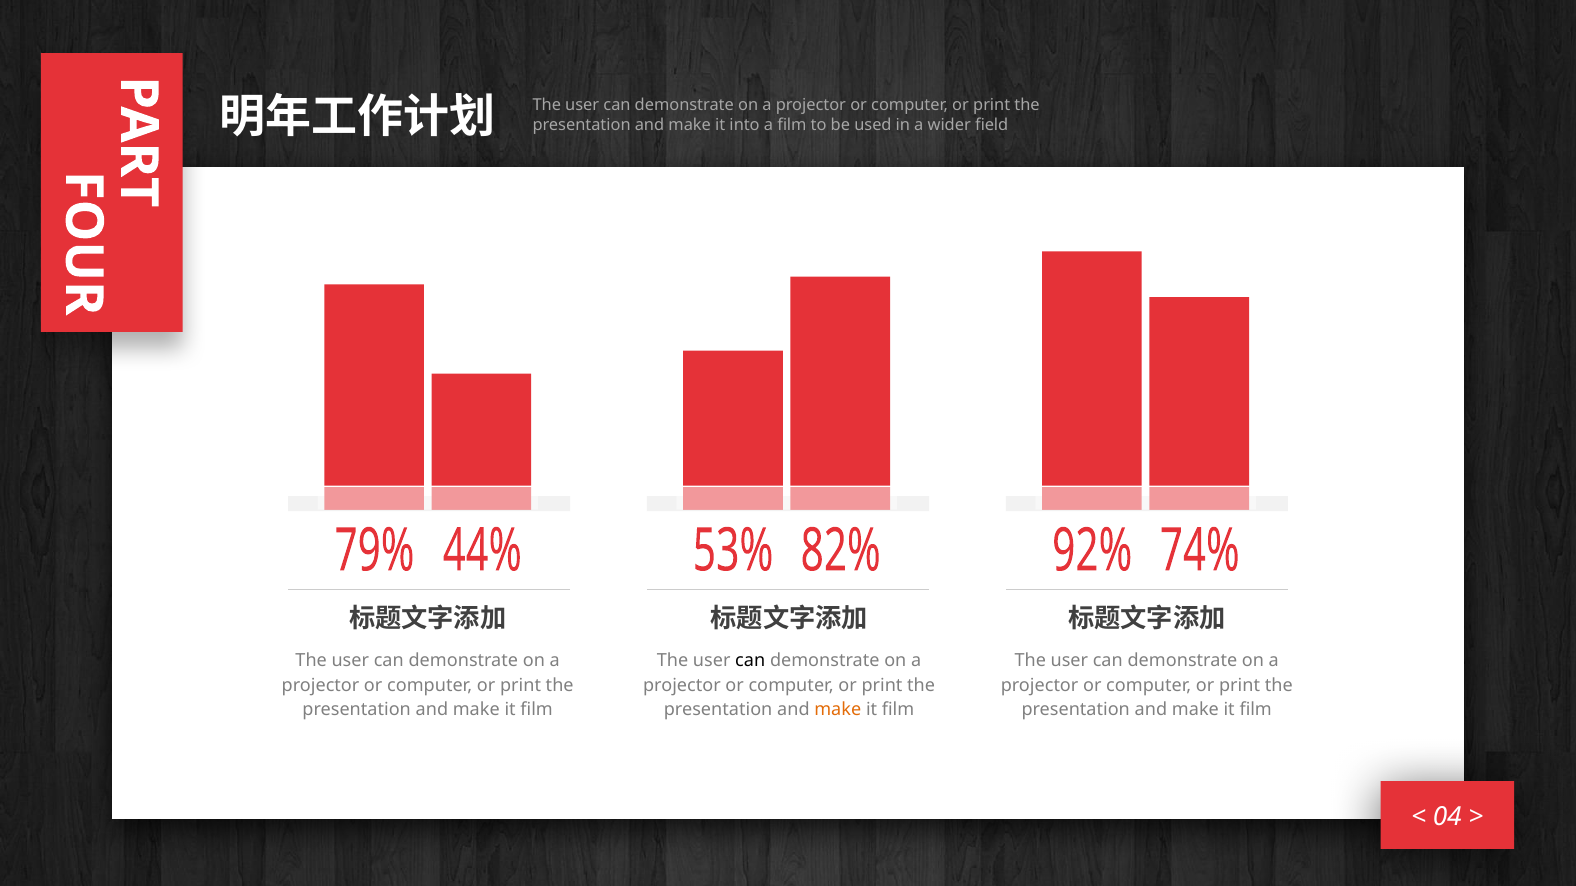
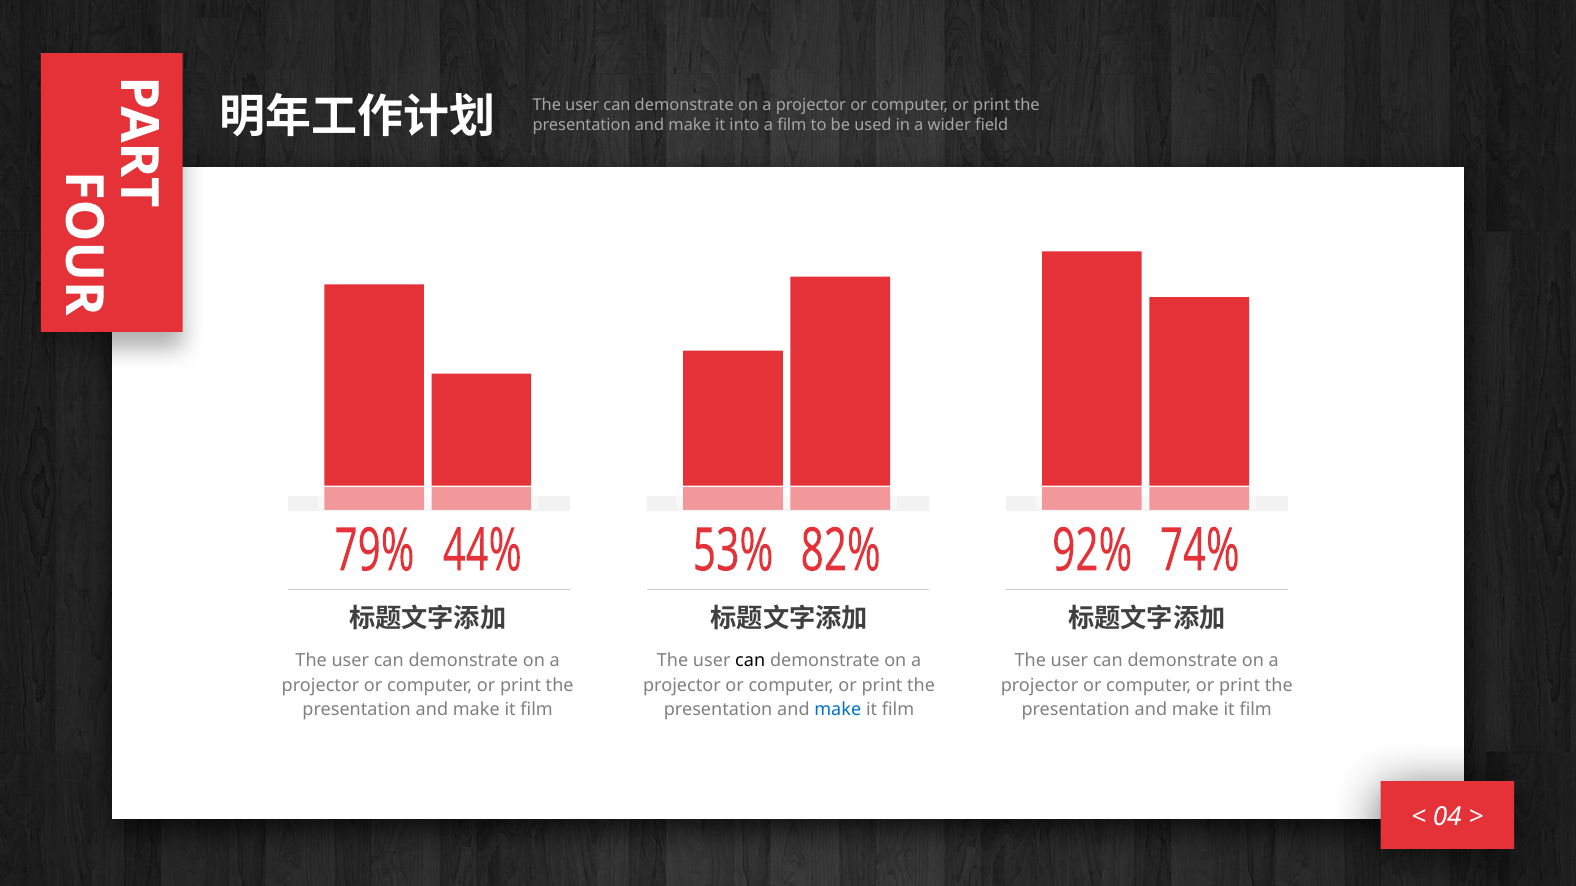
make colour: orange -> blue (838, 710)
